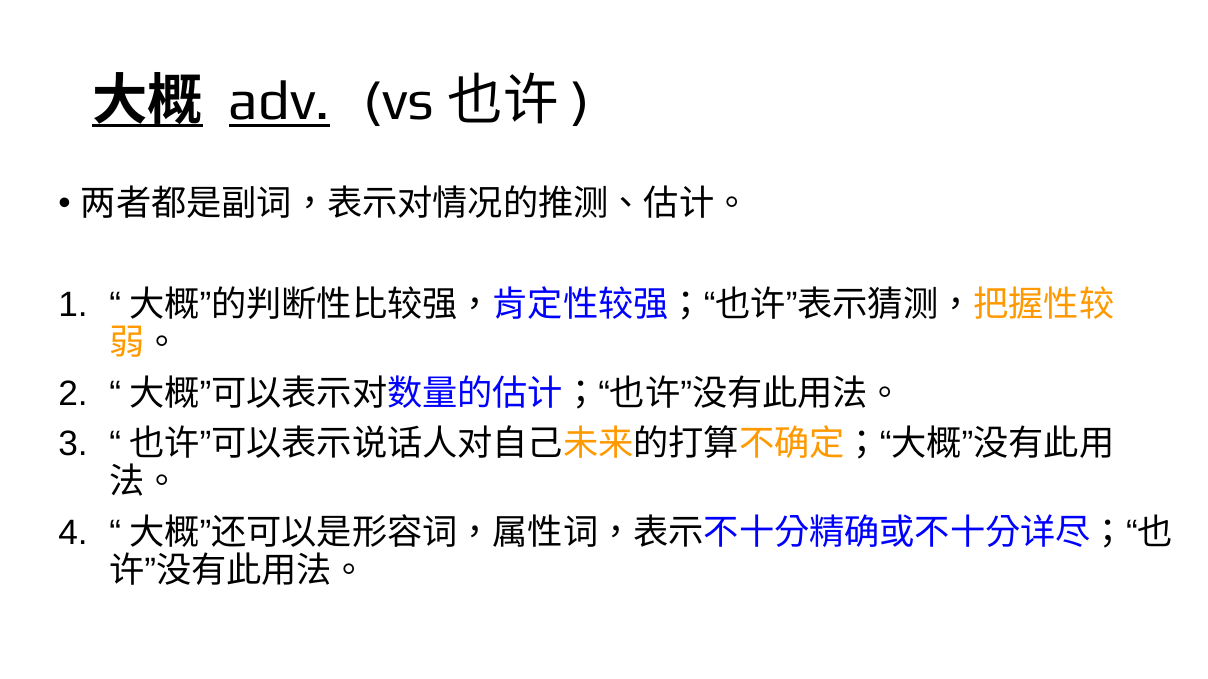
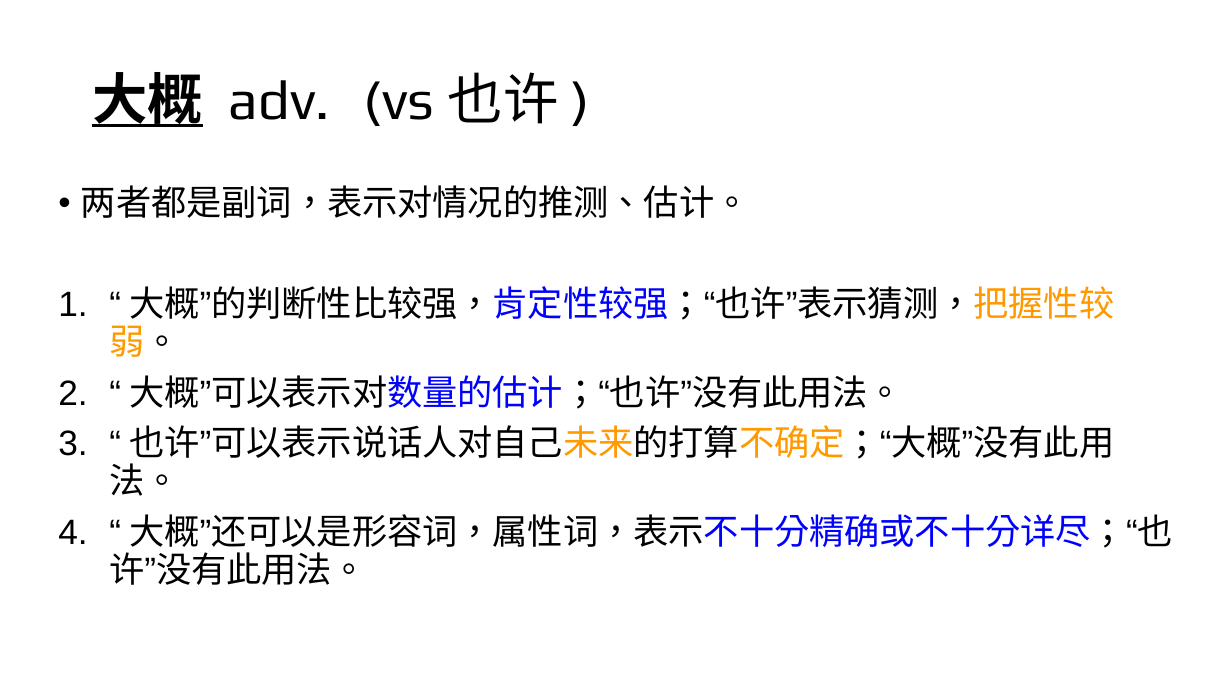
adv underline: present -> none (279, 102)
